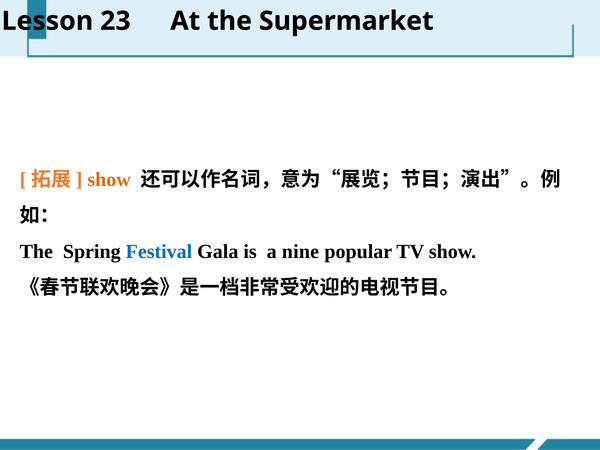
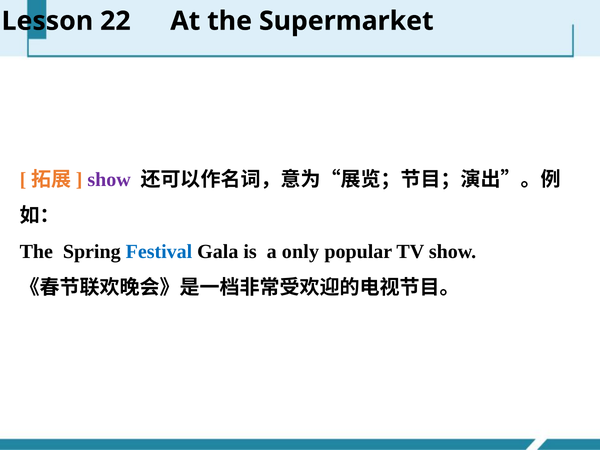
23: 23 -> 22 (115, 21)
show colour: orange -> purple (109, 180)
nine: nine -> only (300, 252)
